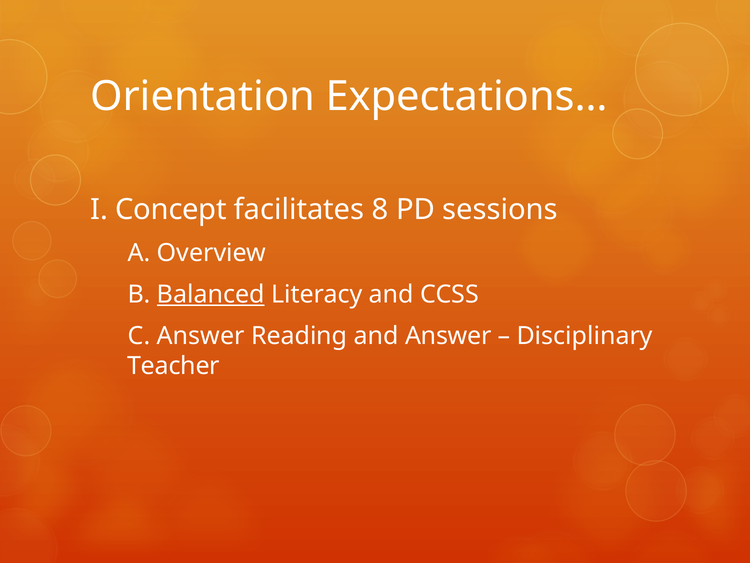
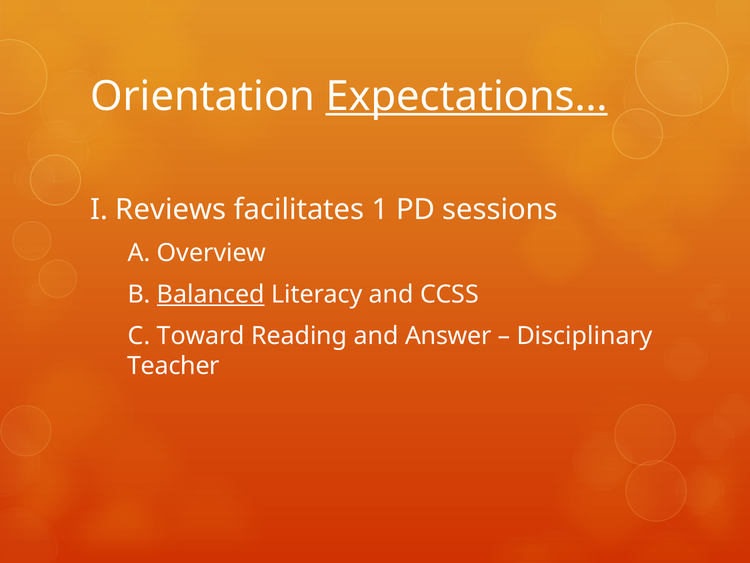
Expectations… underline: none -> present (467, 96)
Concept: Concept -> Reviews (171, 209)
8: 8 -> 1 (380, 209)
C Answer: Answer -> Toward (201, 335)
